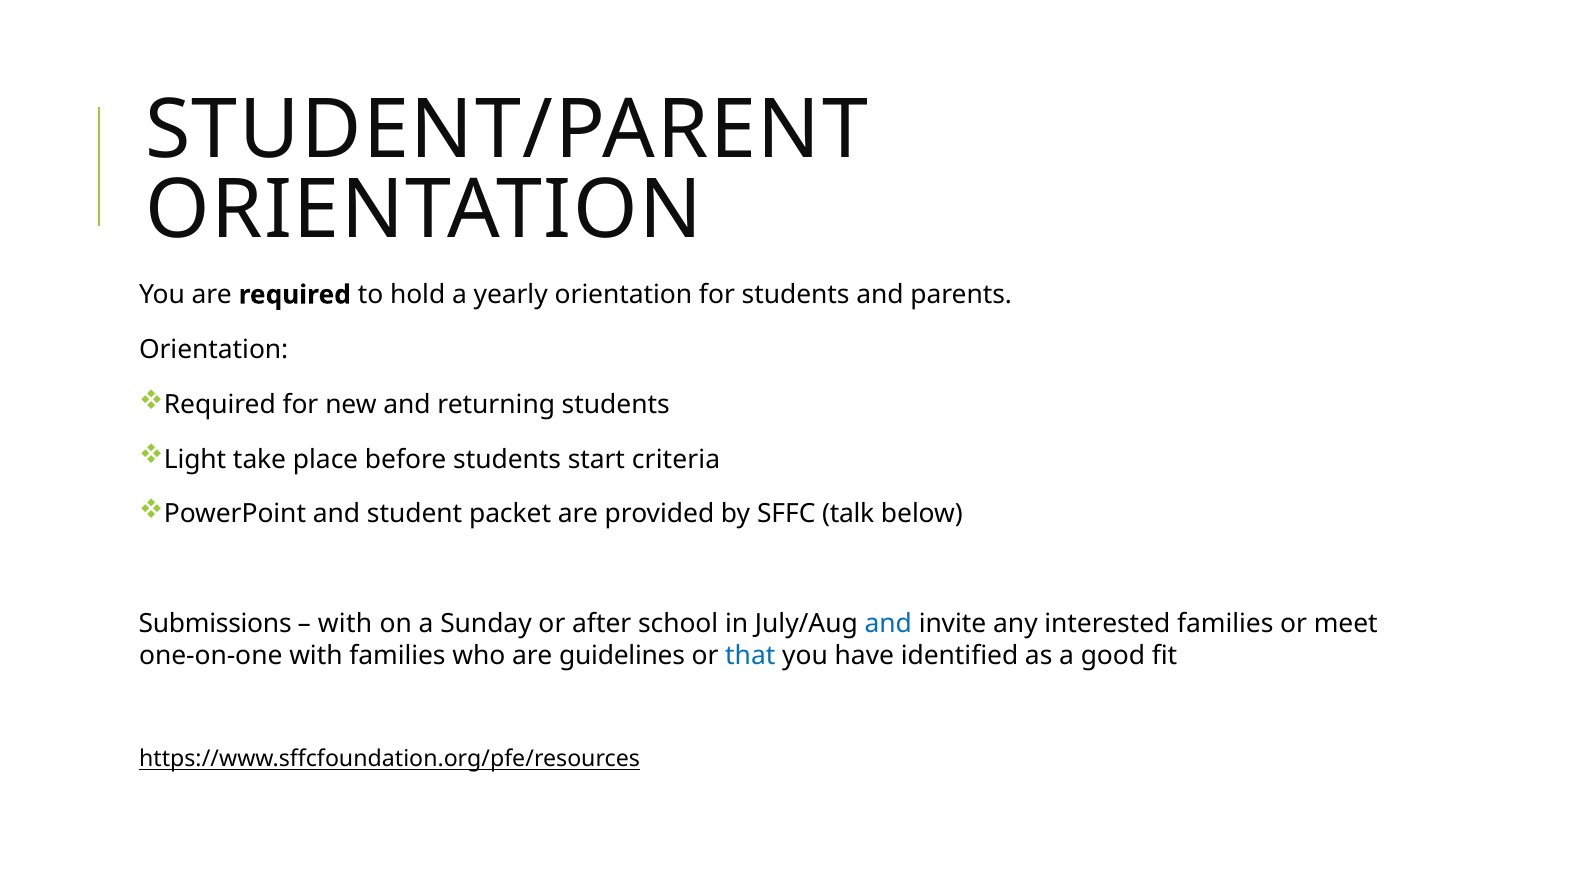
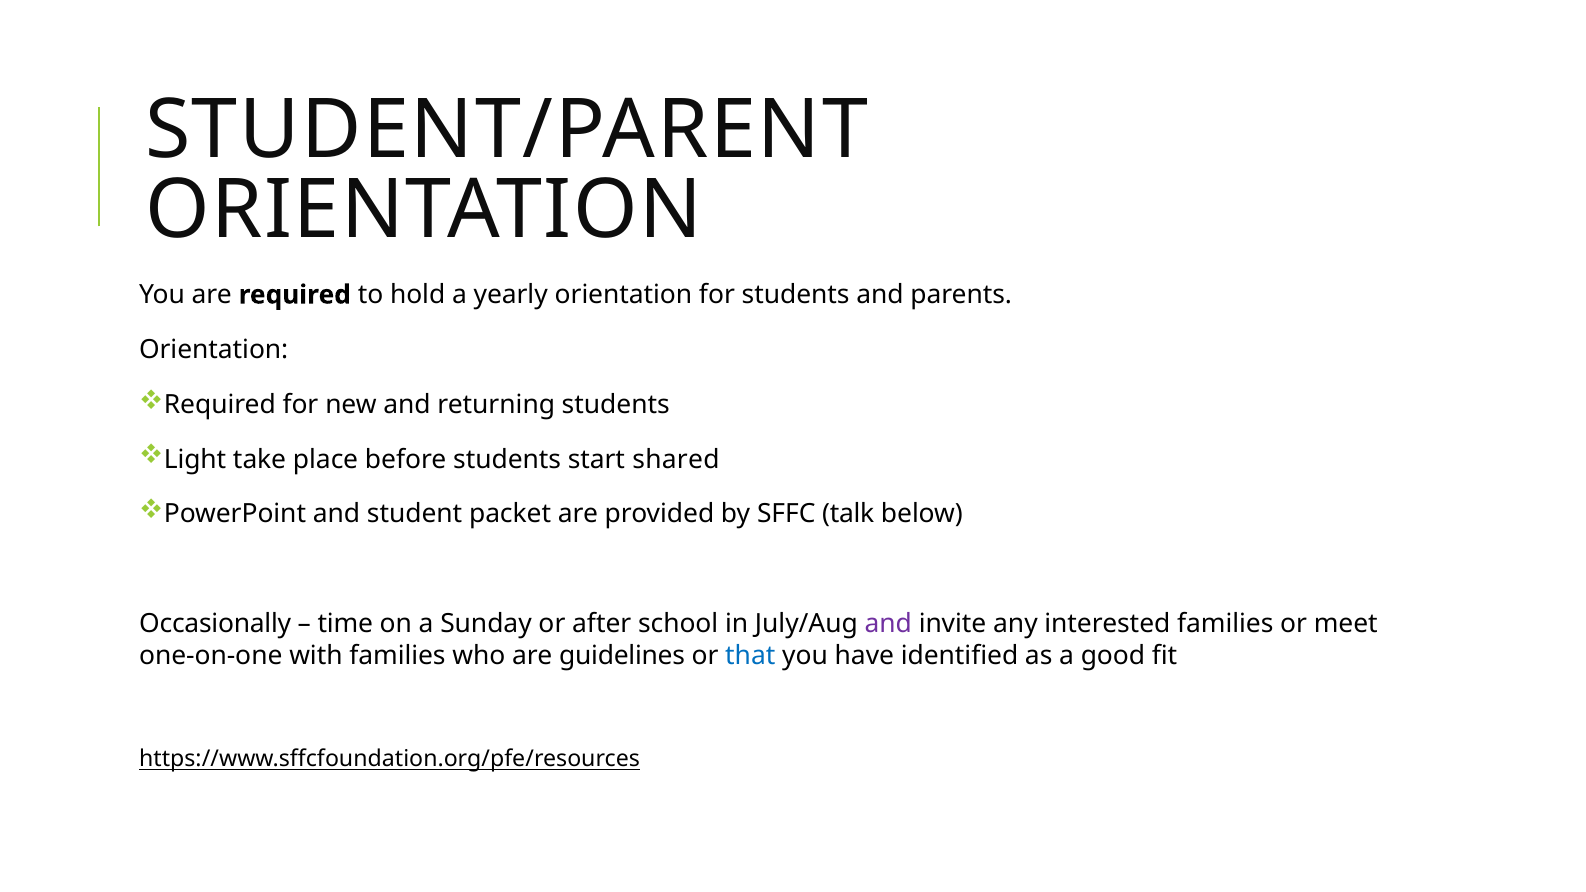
criteria: criteria -> shared (676, 459)
Submissions: Submissions -> Occasionally (215, 624)
with: with -> time (345, 624)
and colour: blue -> purple (888, 624)
